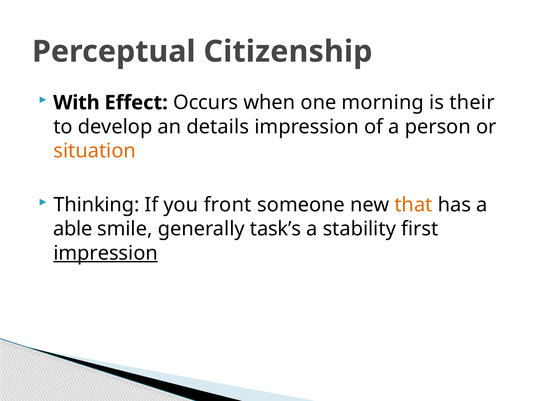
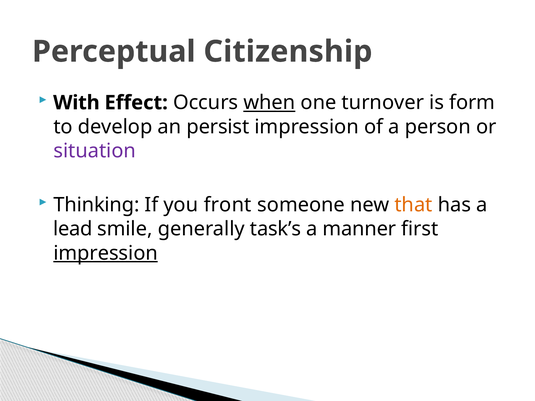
when underline: none -> present (269, 103)
morning: morning -> turnover (383, 103)
their: their -> form (472, 103)
details: details -> persist (218, 127)
situation colour: orange -> purple (95, 151)
able: able -> lead (73, 229)
stability: stability -> manner (359, 229)
